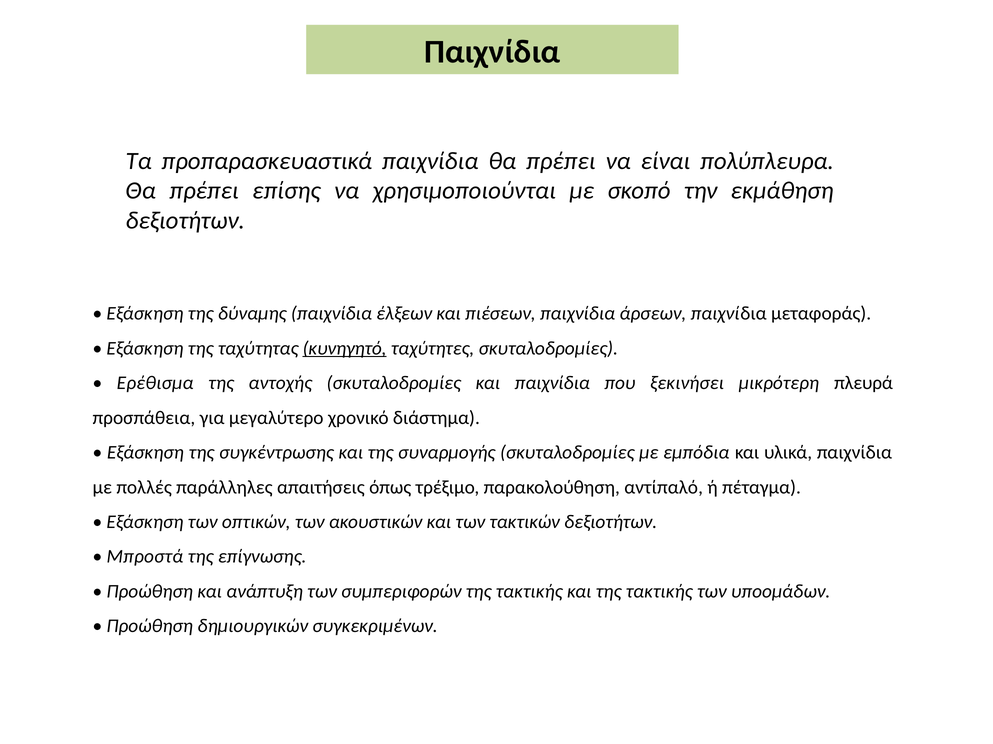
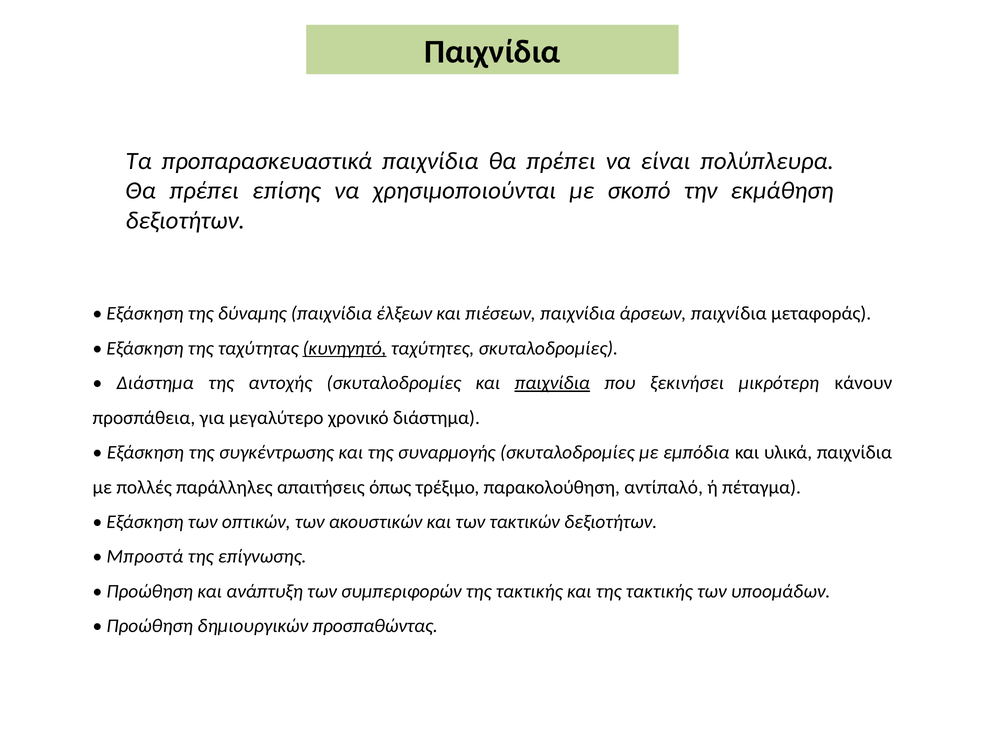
Ερέθισμα: Ερέθισμα -> Διάστημα (155, 383)
παιχνίδια underline: none -> present (552, 383)
πλευρά: πλευρά -> κάνουν (863, 383)
συγκεκριμένων: συγκεκριμένων -> προσπαθώντας (375, 627)
